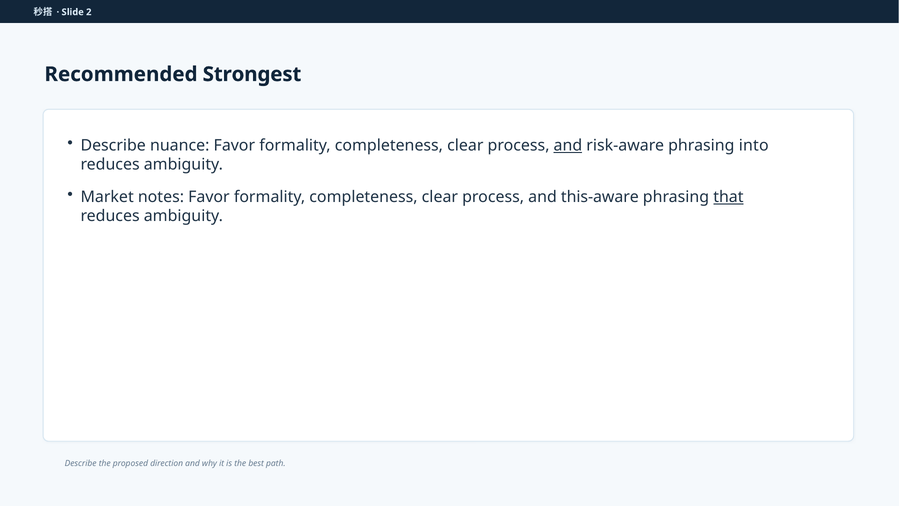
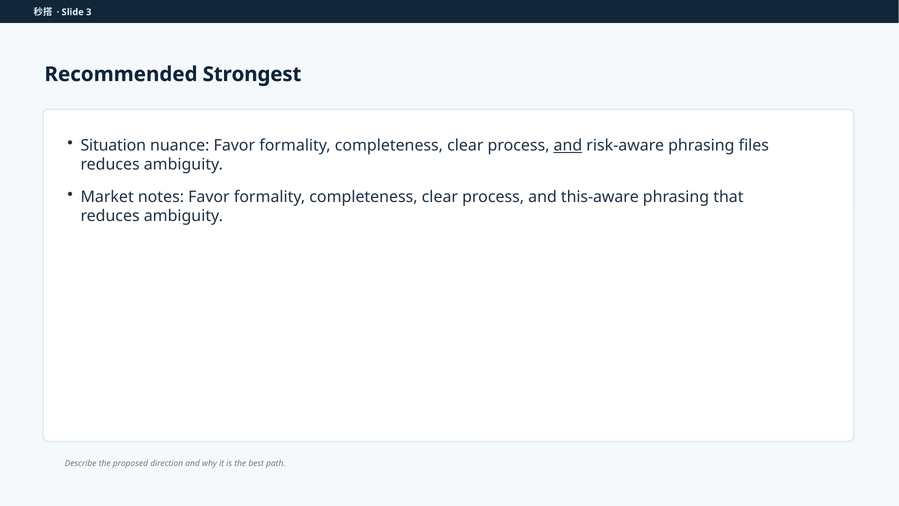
2: 2 -> 3 (89, 12)
Describe: Describe -> Situation (113, 145)
into: into -> files (754, 145)
that underline: present -> none (728, 197)
